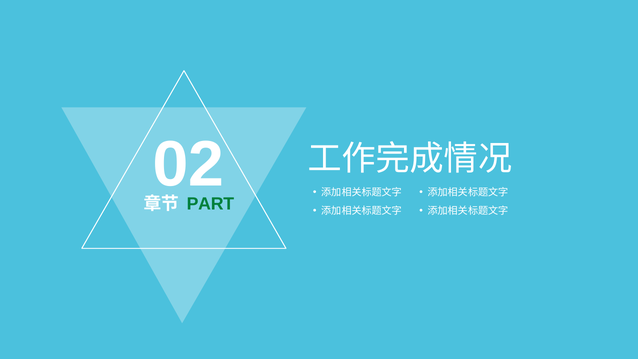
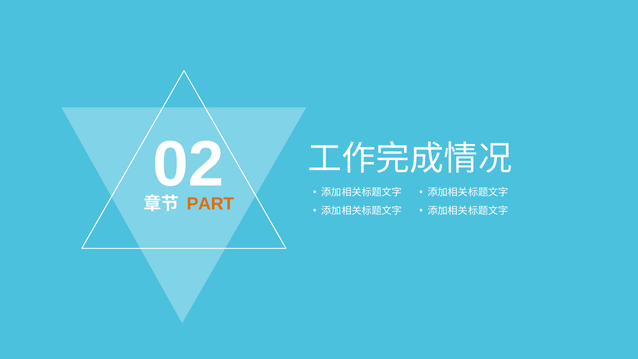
PART colour: green -> orange (210, 204)
